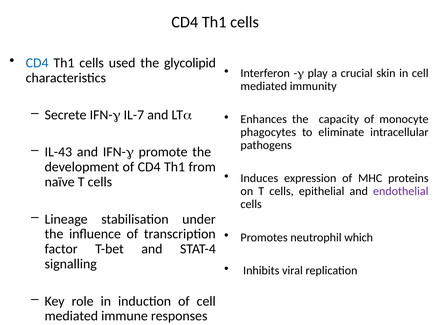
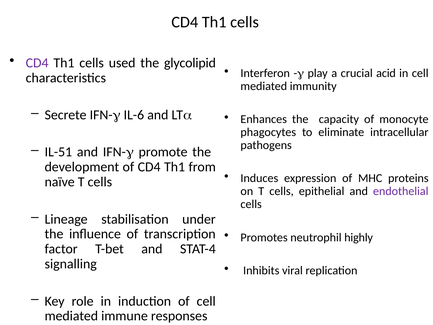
CD4 colour: blue -> purple (37, 63)
skin: skin -> acid (386, 73)
IL-7: IL-7 -> IL-6 (134, 115)
IL-43: IL-43 -> IL-51 (58, 152)
which: which -> highly (359, 237)
